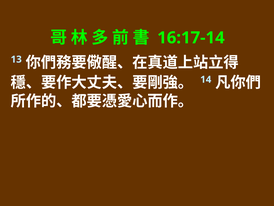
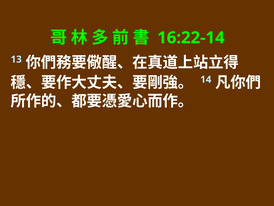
16:17-14: 16:17-14 -> 16:22-14 (191, 38)
